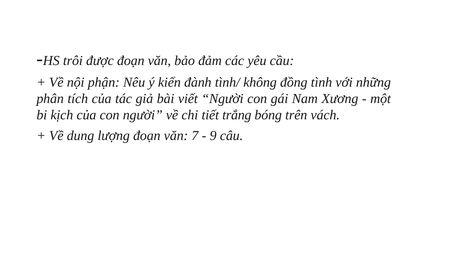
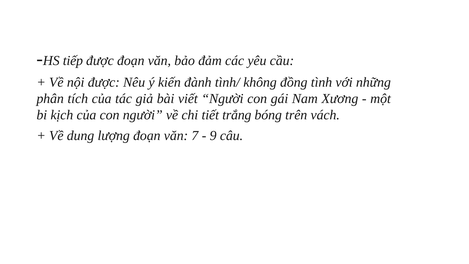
trôi: trôi -> tiếp (73, 61)
nội phận: phận -> được (104, 82)
